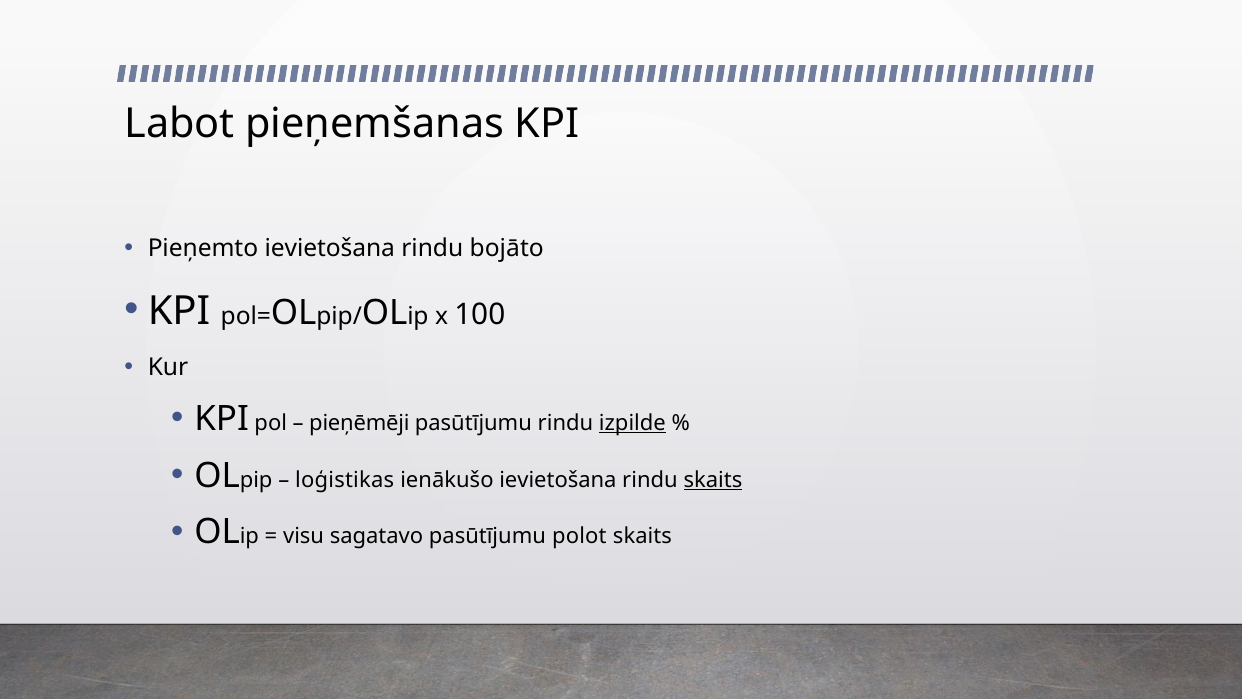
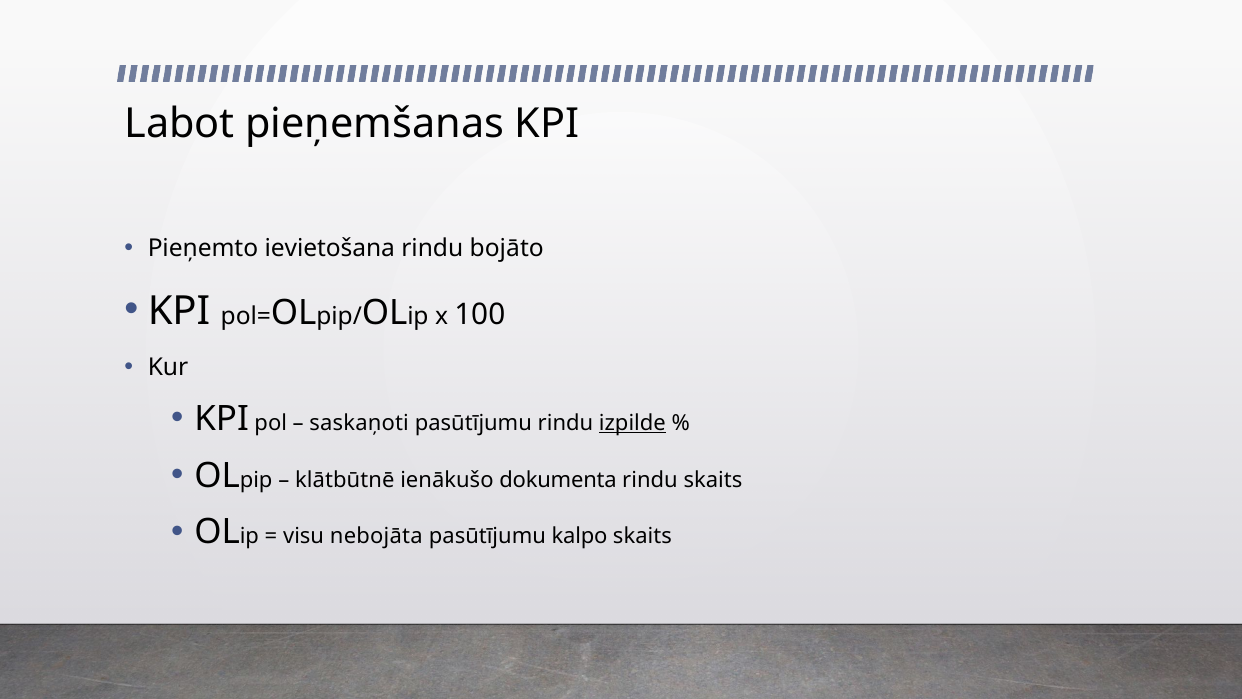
pieņēmēji: pieņēmēji -> saskaņoti (359, 423)
loģistikas: loģistikas -> klātbūtnē (345, 480)
ienākušo ievietošana: ievietošana -> dokumenta (558, 480)
skaits underline: present -> none (713, 480)
sagatavo: sagatavo -> nebojāta (376, 536)
polot: polot -> kalpo (580, 536)
